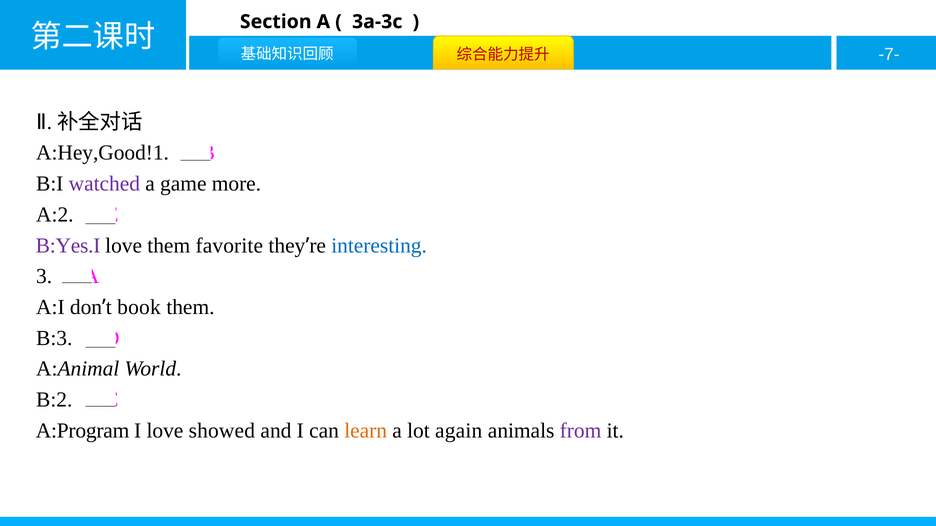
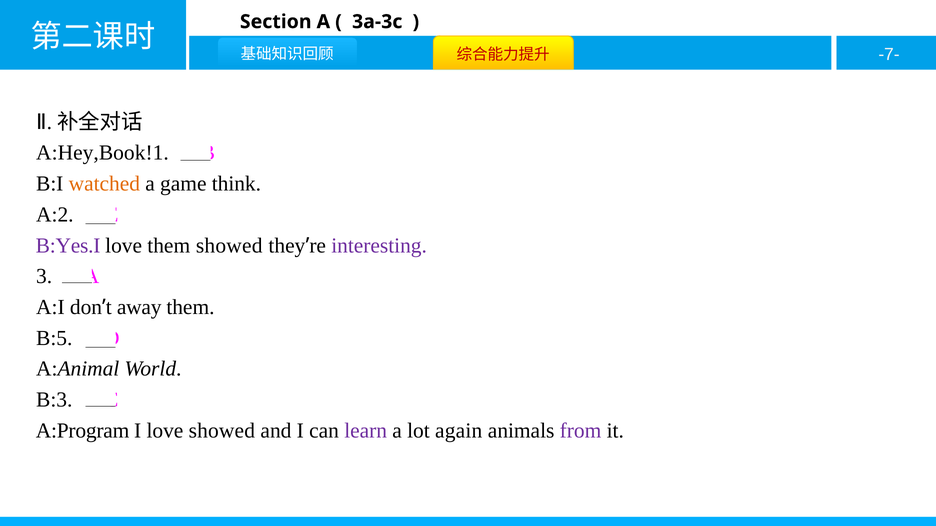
A:Hey,Good!1: A:Hey,Good!1 -> A:Hey,Book!1 (102, 153)
watched colour: purple -> orange (104, 184)
more: more -> think (236, 184)
them favorite: favorite -> showed (229, 246)
interesting colour: blue -> purple (379, 246)
book: book -> away (139, 307)
B:3: B:3 -> B:5 (54, 338)
B:2: B:2 -> B:3 (54, 400)
learn colour: orange -> purple (366, 431)
